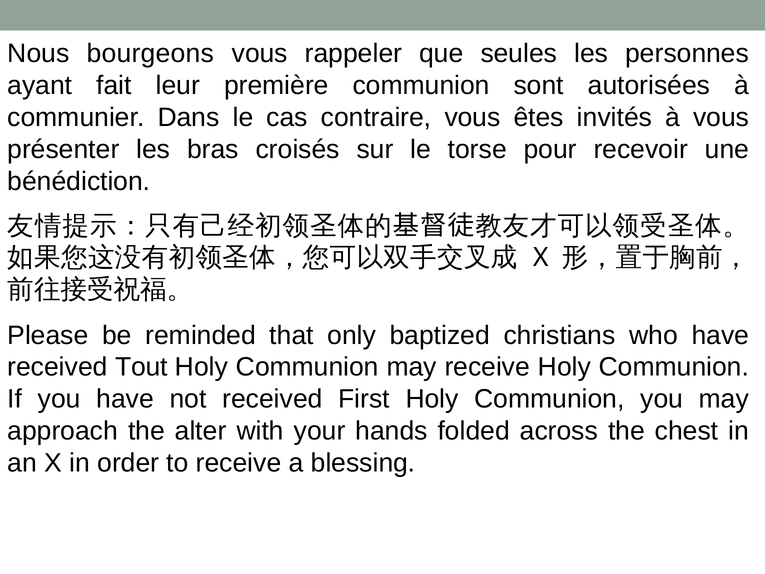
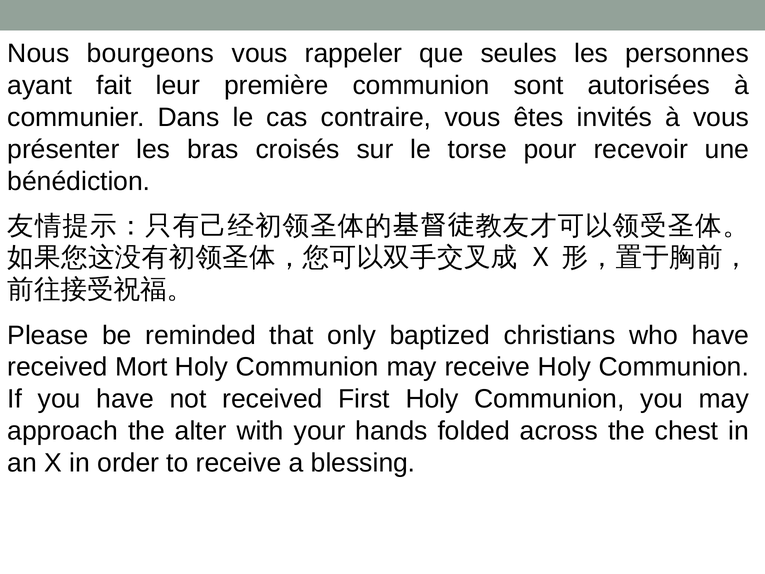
Tout: Tout -> Mort (141, 367)
